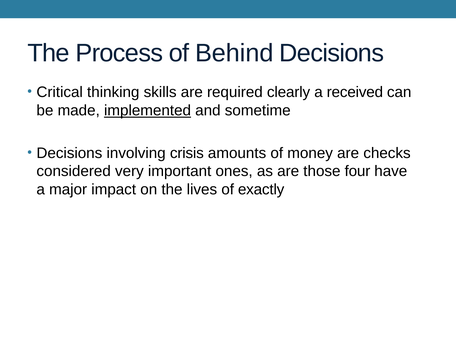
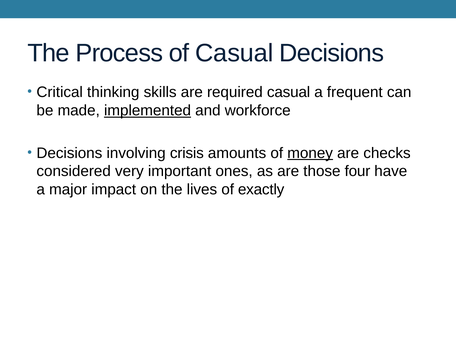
of Behind: Behind -> Casual (234, 53)
required clearly: clearly -> casual (289, 92)
received: received -> frequent (355, 92)
sometime: sometime -> workforce (258, 111)
money underline: none -> present (310, 153)
